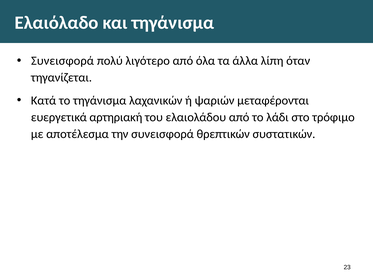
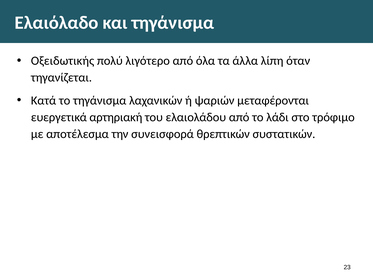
Συνεισφορά: Συνεισφορά -> Οξειδωτικής (63, 61)
